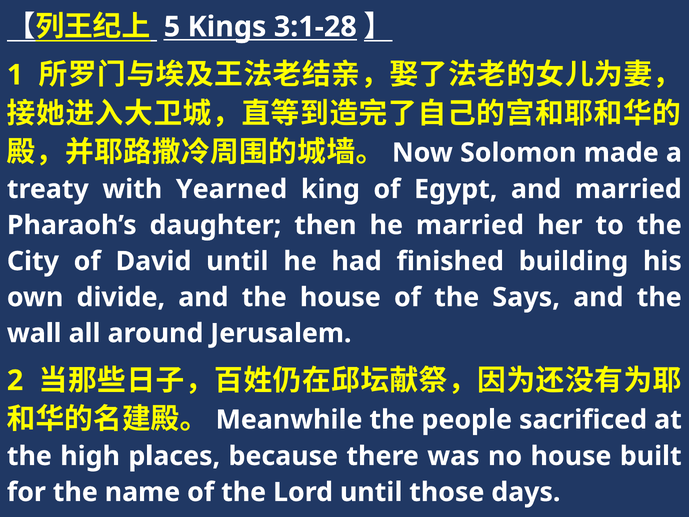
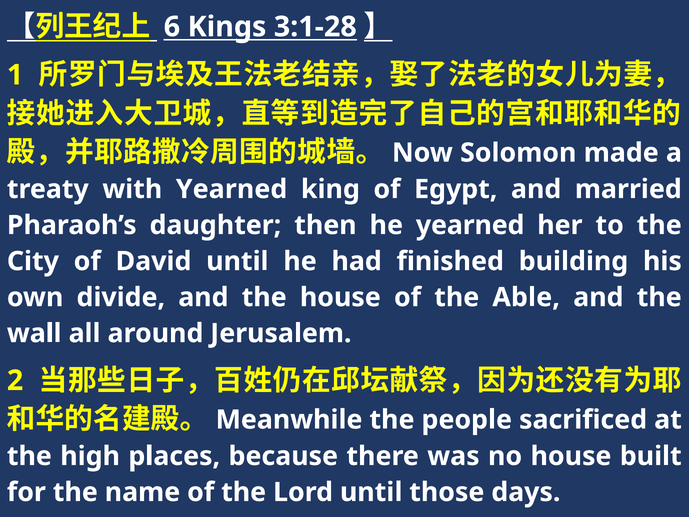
5: 5 -> 6 (172, 27)
he married: married -> yearned (470, 225)
Says: Says -> Able (526, 297)
